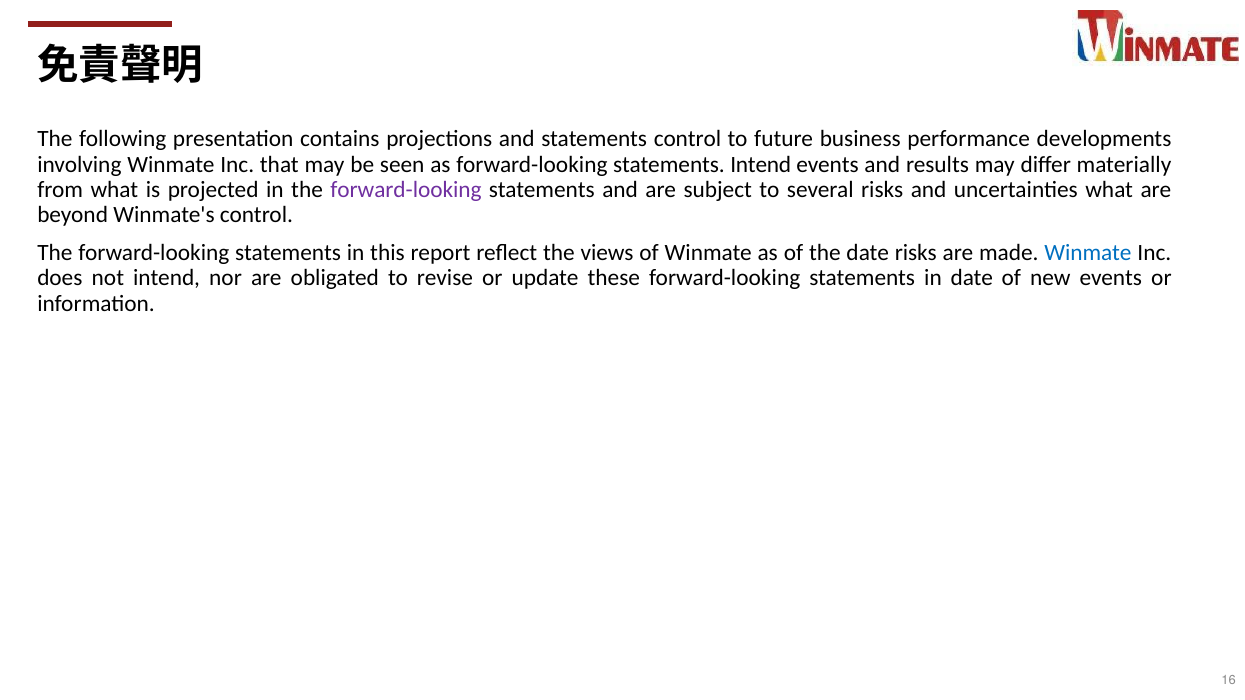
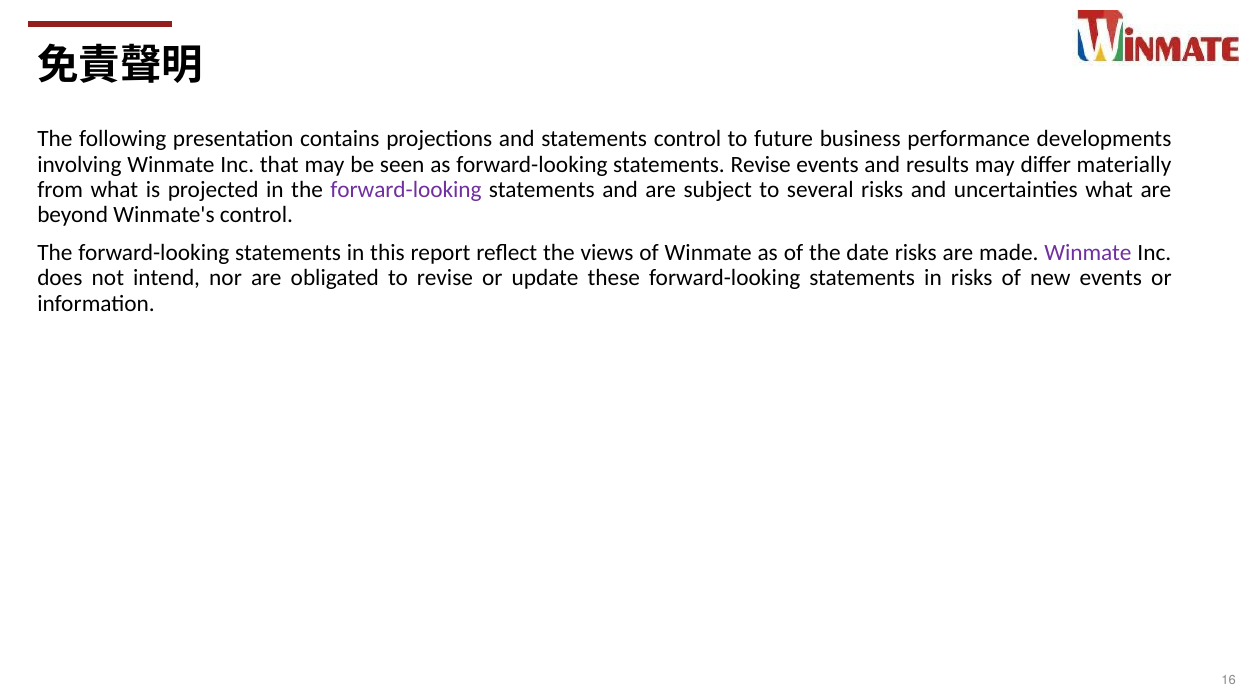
statements Intend: Intend -> Revise (761, 164)
Winmate colour: blue -> purple (1088, 253)
in date: date -> risks (972, 278)
